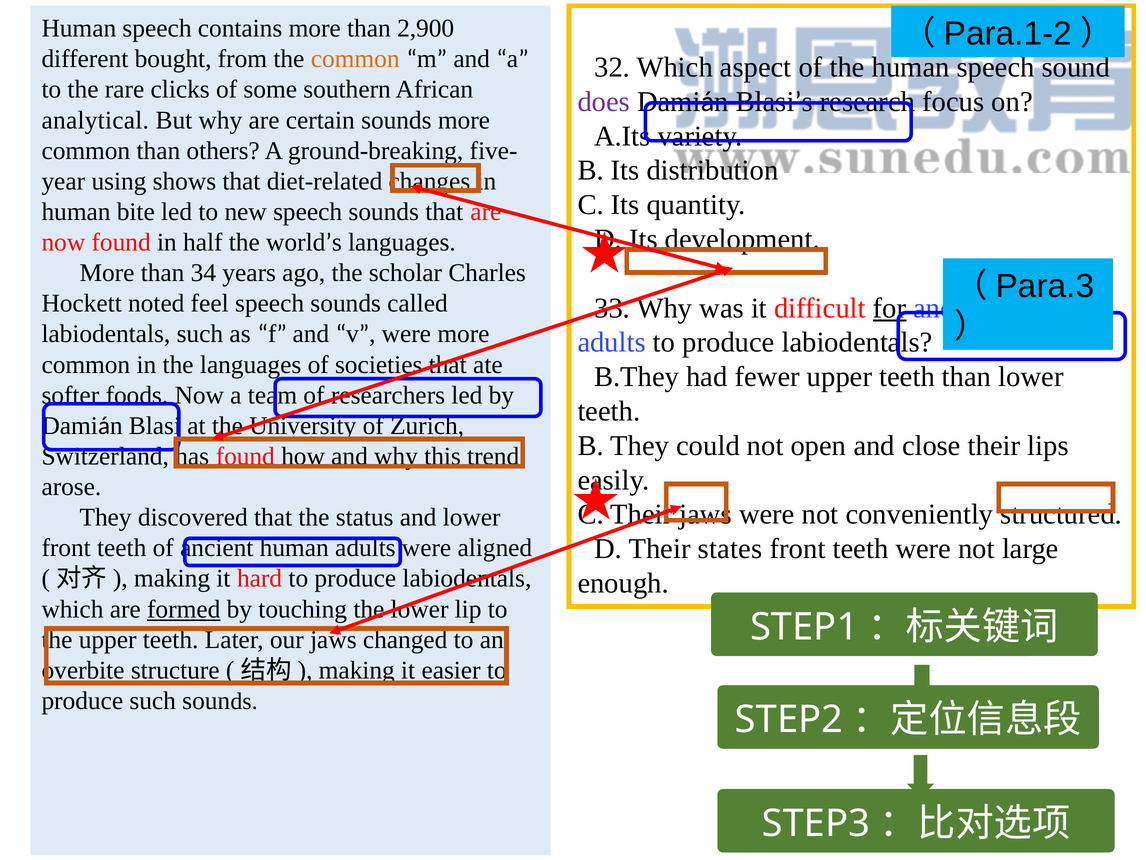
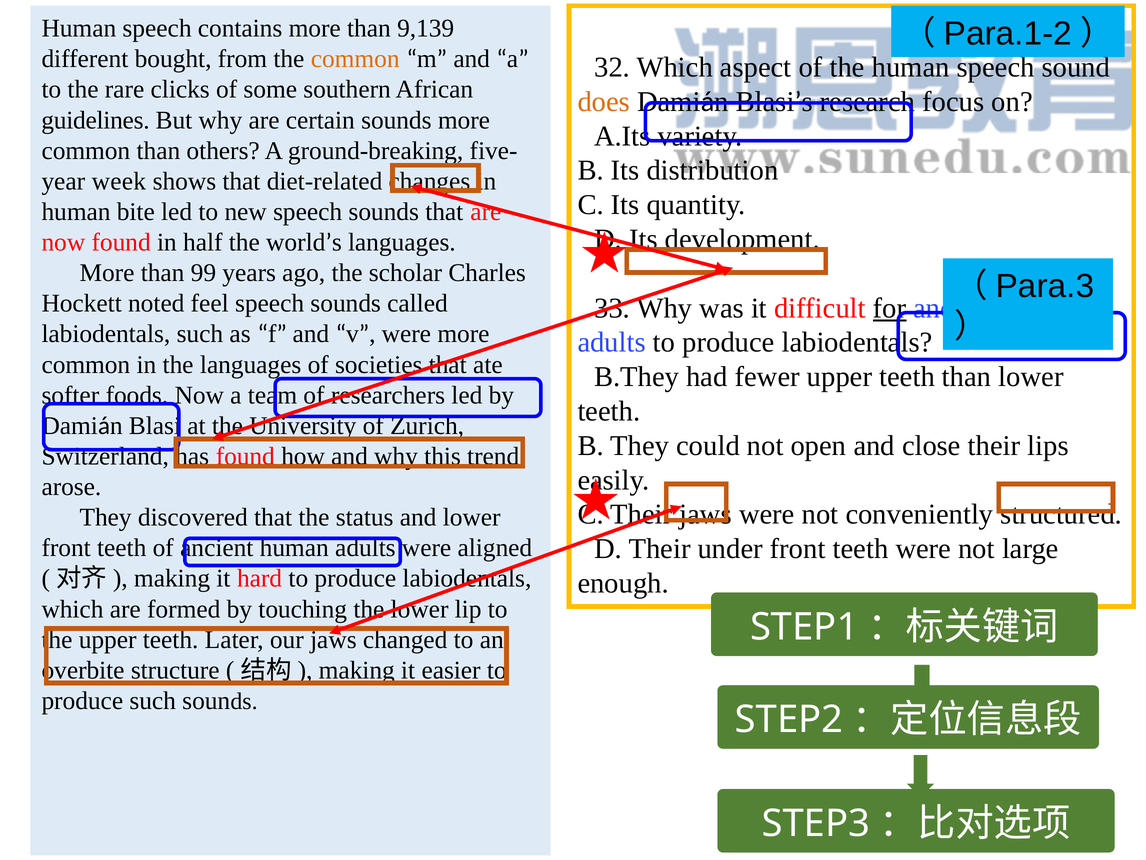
2,900: 2,900 -> 9,139 (426, 28)
does colour: purple -> orange (604, 102)
analytical: analytical -> guidelines (95, 120)
using: using -> week (119, 181)
34: 34 -> 99 (203, 273)
states: states -> under (730, 549)
formed underline: present -> none (184, 609)
